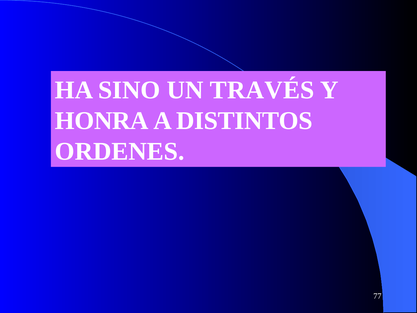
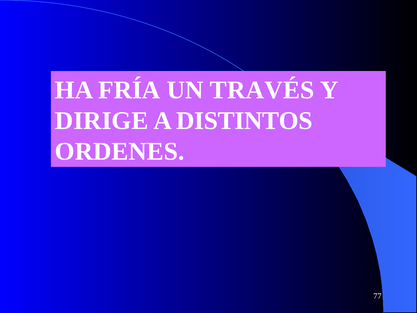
SINO: SINO -> FRÍA (129, 90)
HONRA: HONRA -> DIRIGE (102, 121)
